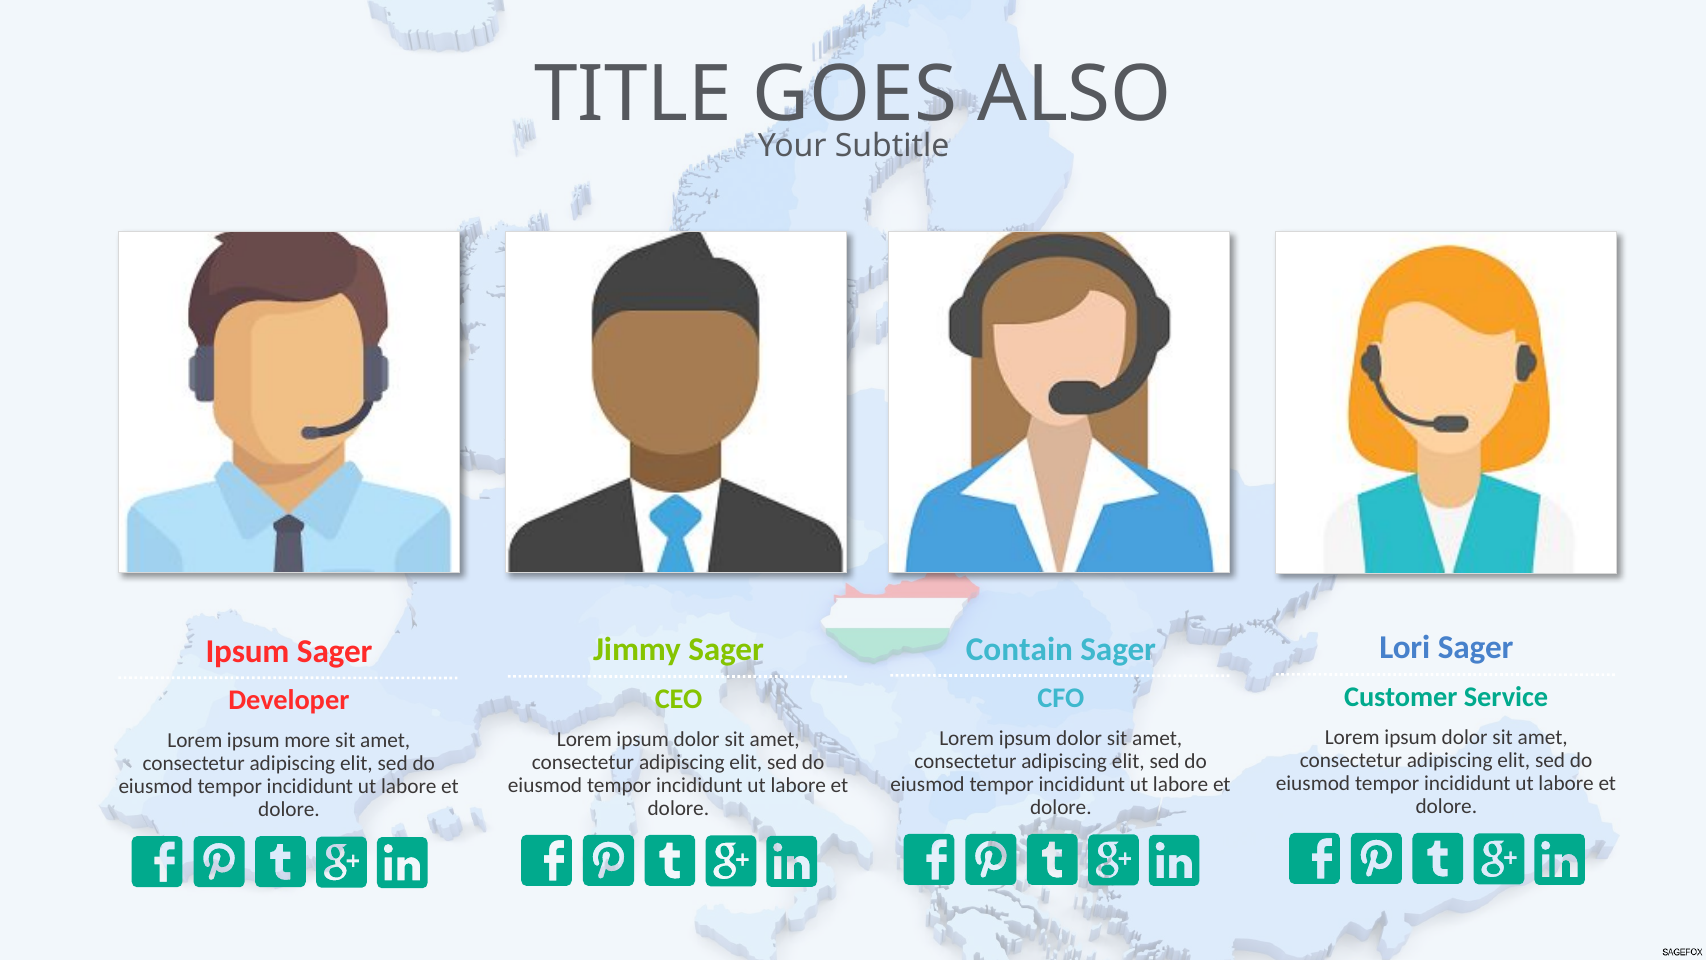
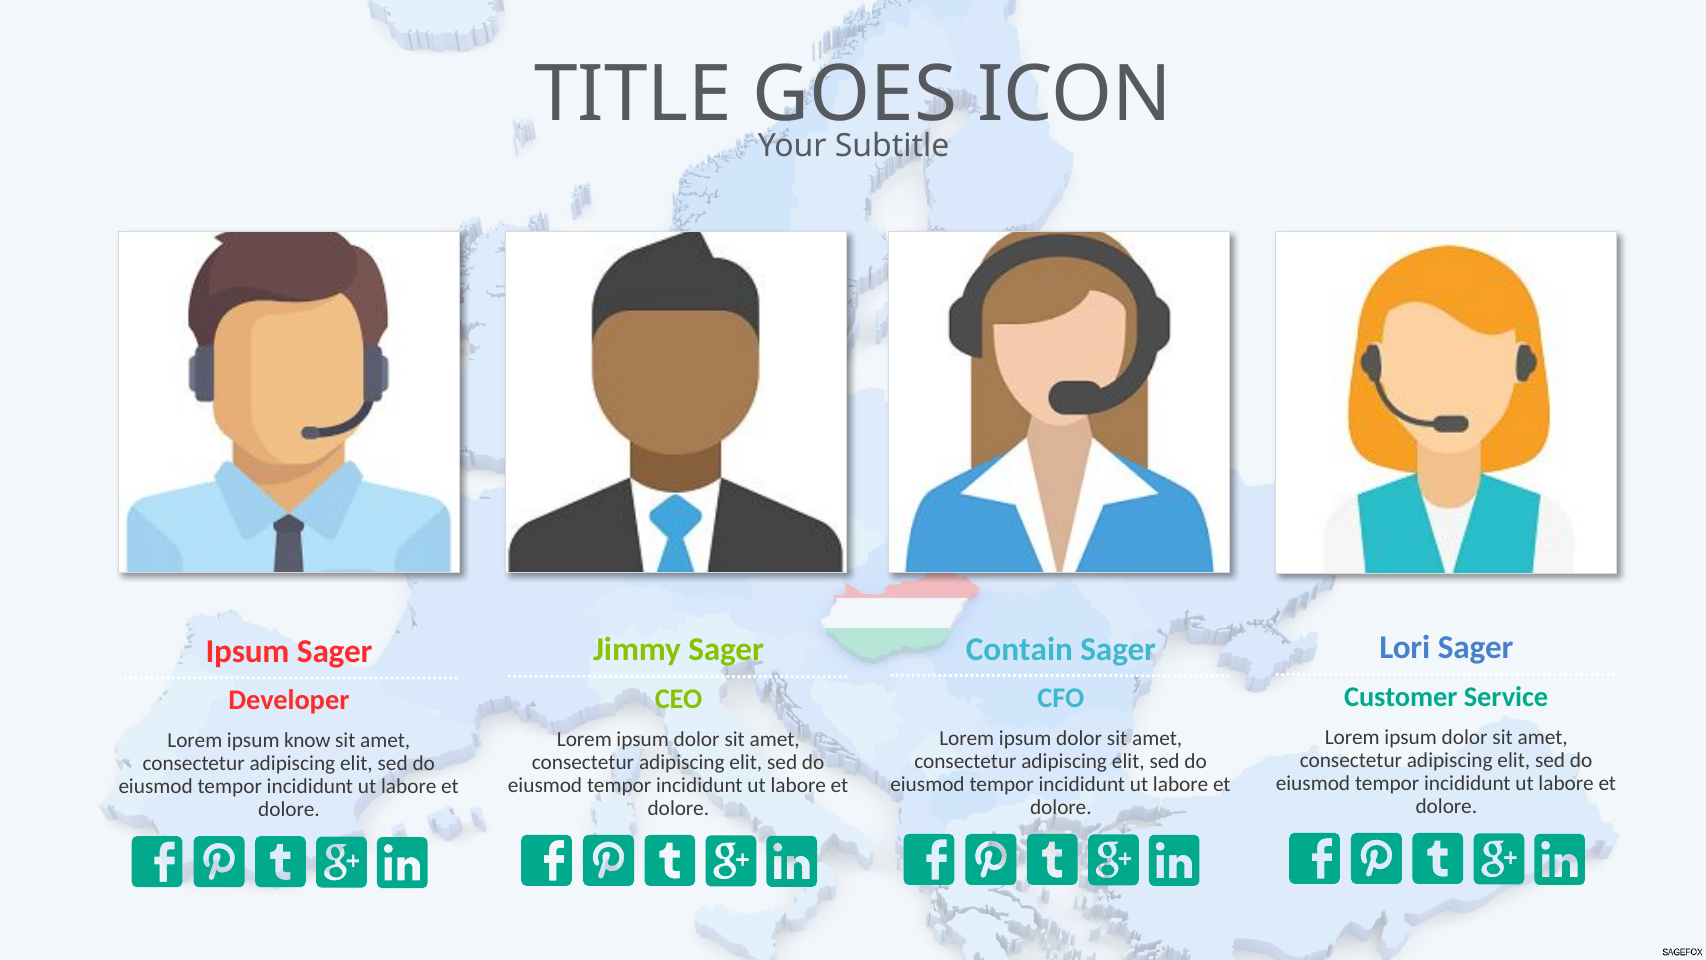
ALSO: ALSO -> ICON (1075, 95)
more: more -> know (307, 740)
